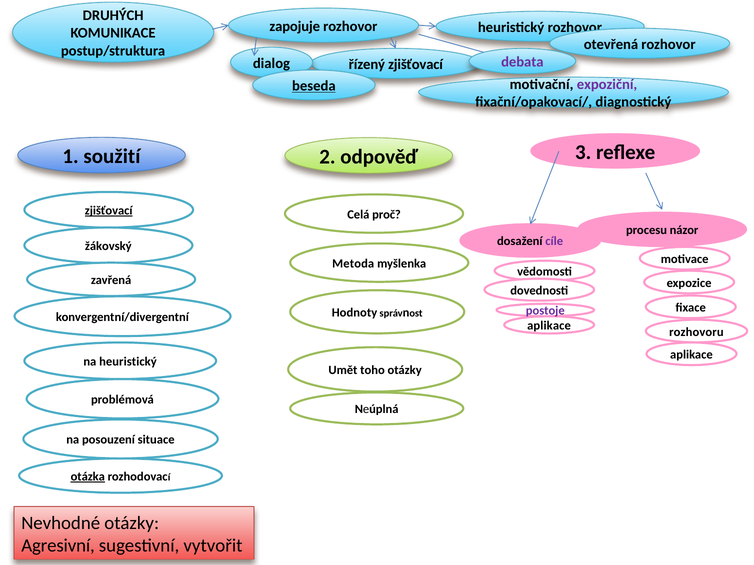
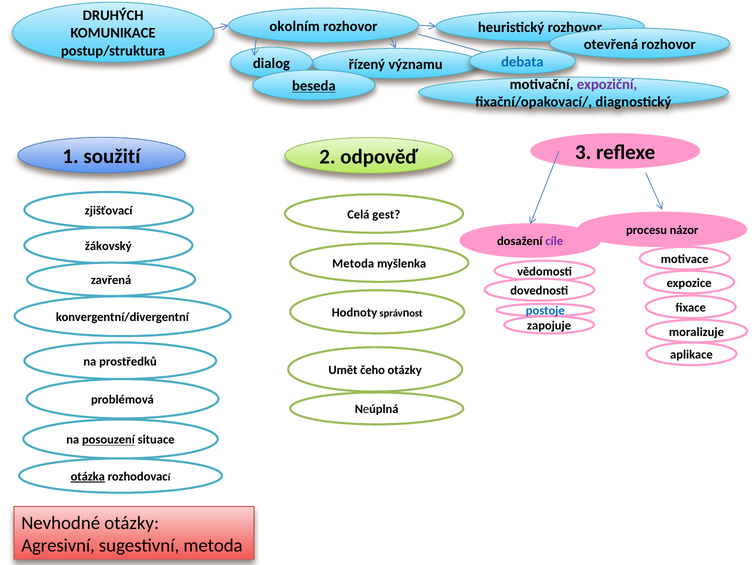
zapojuje: zapojuje -> okolním (295, 26)
debata colour: purple -> blue (522, 62)
zjišťovací: zjišťovací -> významu (416, 64)
zjišťovací underline: present -> none (109, 211)
proč: proč -> gest (386, 215)
postoje colour: purple -> blue (545, 311)
aplikace: aplikace -> zapojuje (549, 326)
rozhovoru: rozhovoru -> moralizuje (696, 332)
na heuristický: heuristický -> prostředků (128, 362)
toho: toho -> čeho (373, 371)
posouzení underline: none -> present (108, 440)
sugestivní vytvořit: vytvořit -> metoda (213, 546)
